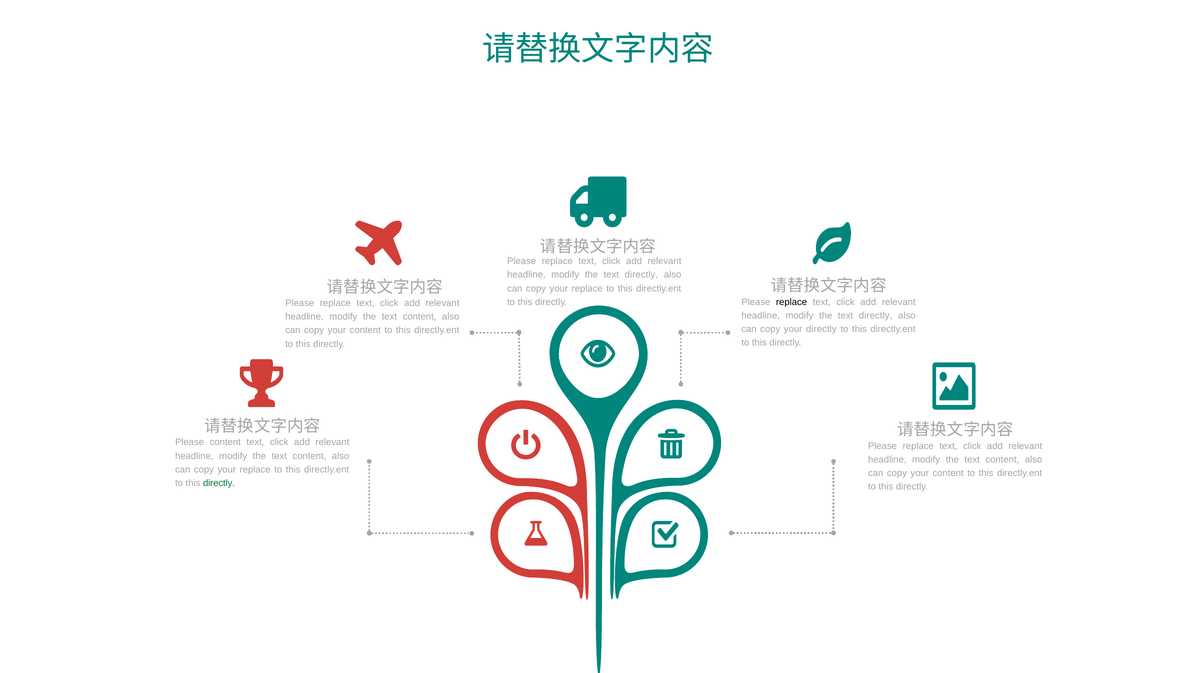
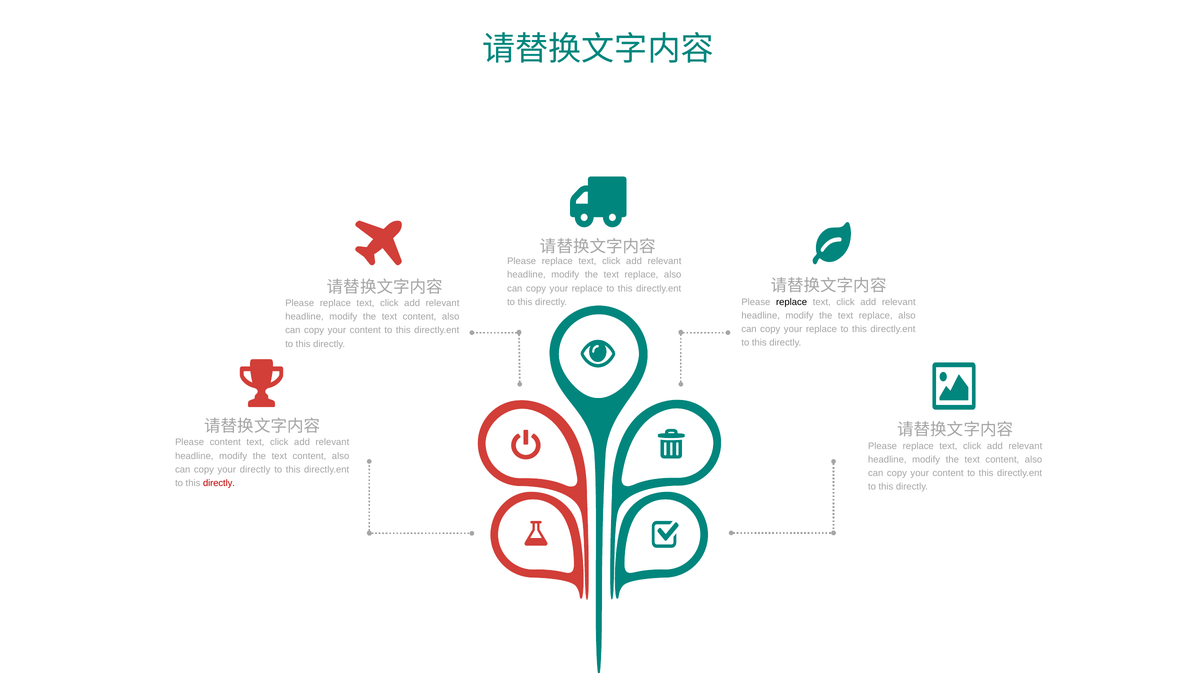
directly: directly -> replace (641, 275)
directly: directly -> replace (876, 315)
directly: directly -> replace (821, 329)
replace: replace -> directly (255, 469)
directly colour: green -> red (219, 483)
